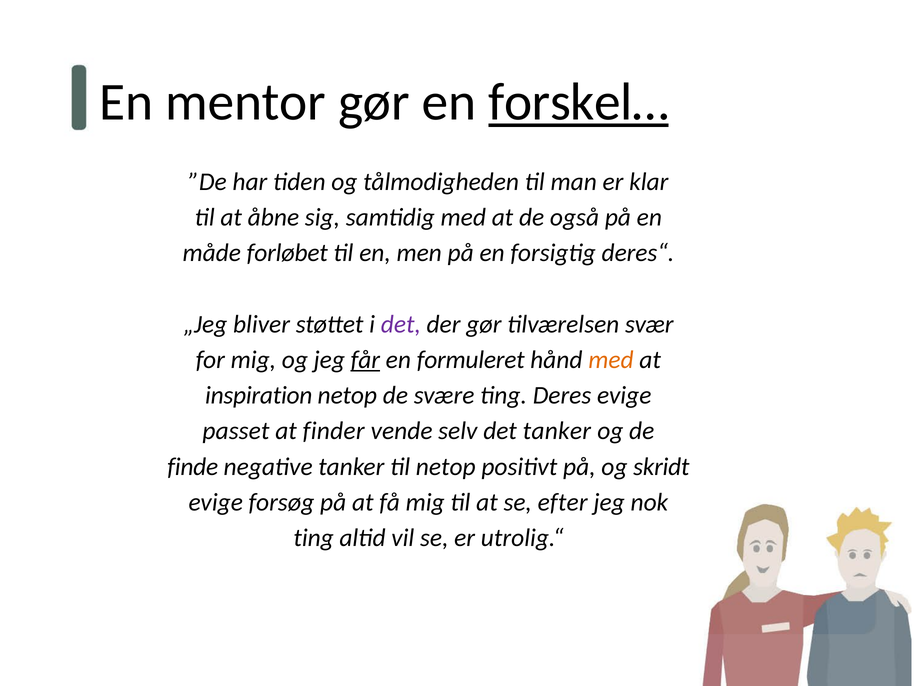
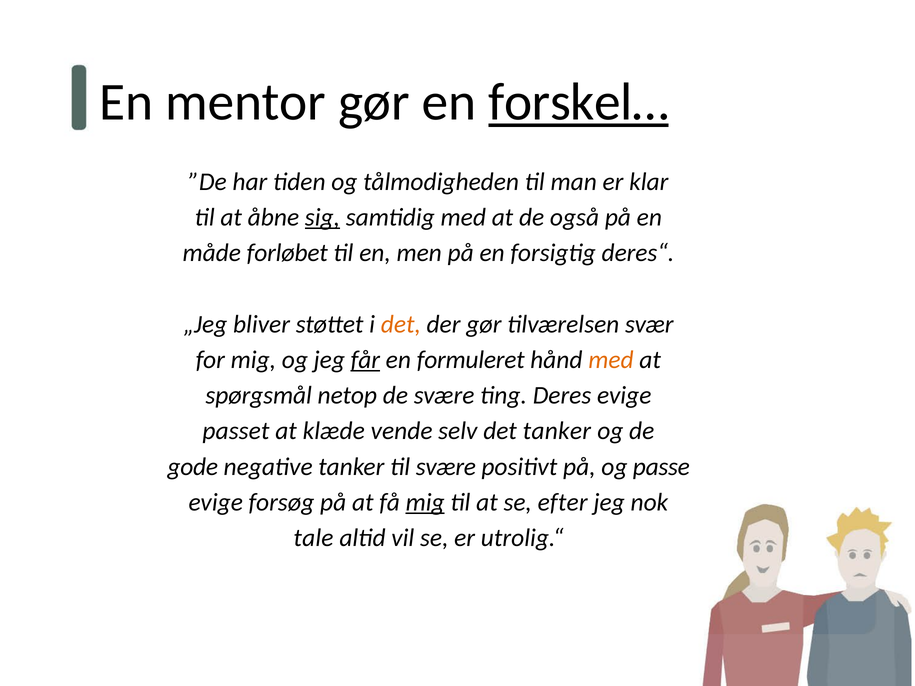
sig underline: none -> present (322, 217)
det colour: purple -> orange (401, 324)
inspiration: inspiration -> spørgsmål (259, 396)
finder: finder -> klæde (334, 431)
finde: finde -> gode (193, 467)
til netop: netop -> svære (446, 467)
skridt: skridt -> passe (661, 467)
mig underline: none -> present (425, 502)
ting: ting -> tale (313, 538)
